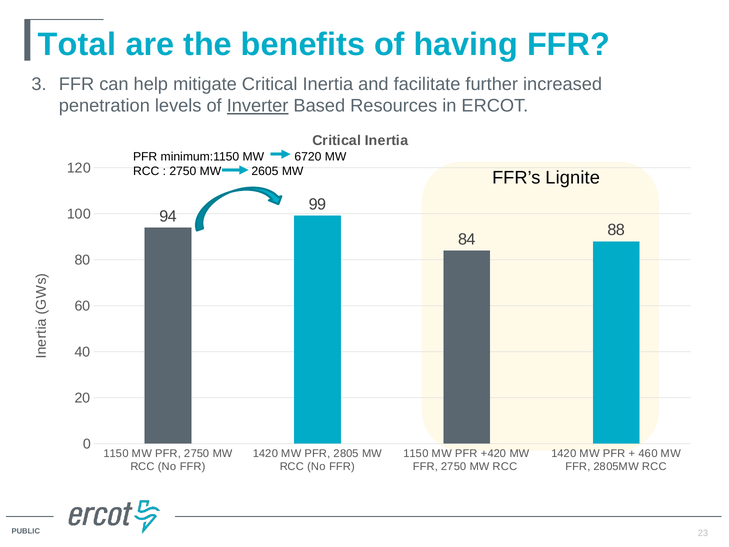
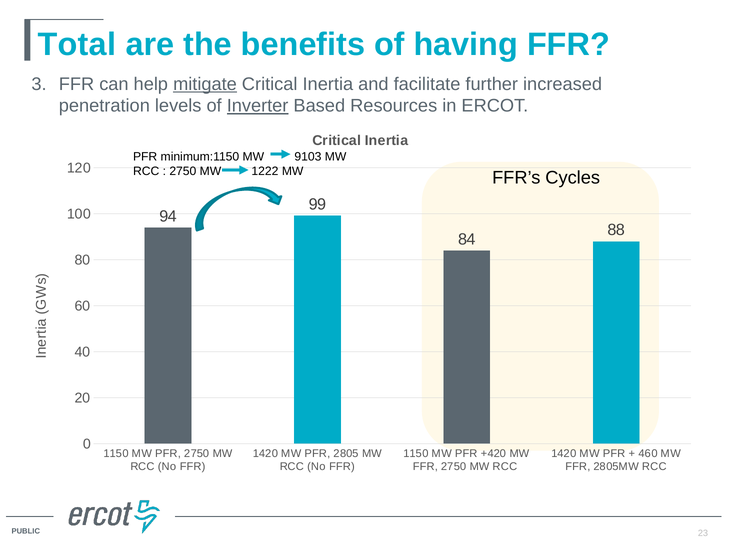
mitigate underline: none -> present (205, 84)
6720: 6720 -> 9103 (308, 157)
2605: 2605 -> 1222 (265, 171)
Lignite: Lignite -> Cycles (573, 177)
